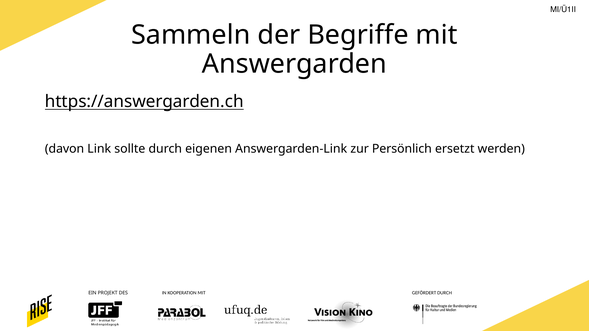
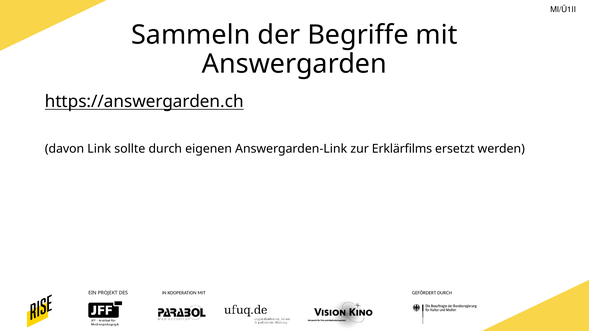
Persönlich: Persönlich -> Erklärfilms (402, 149)
